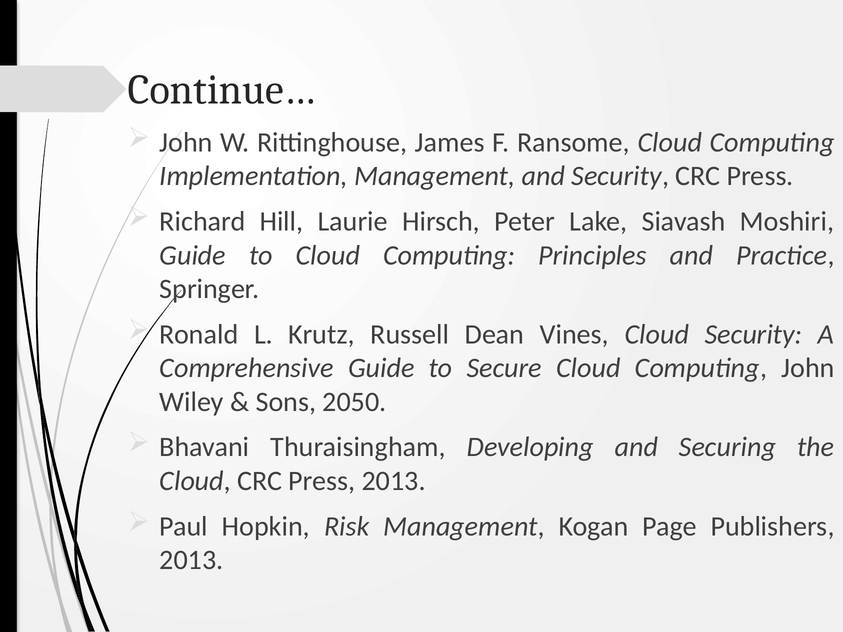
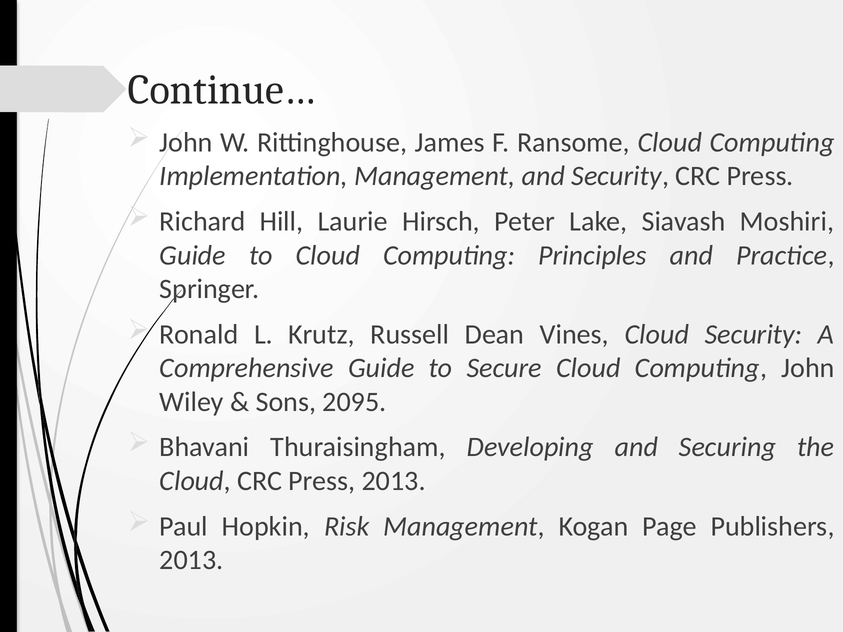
2050: 2050 -> 2095 (354, 402)
